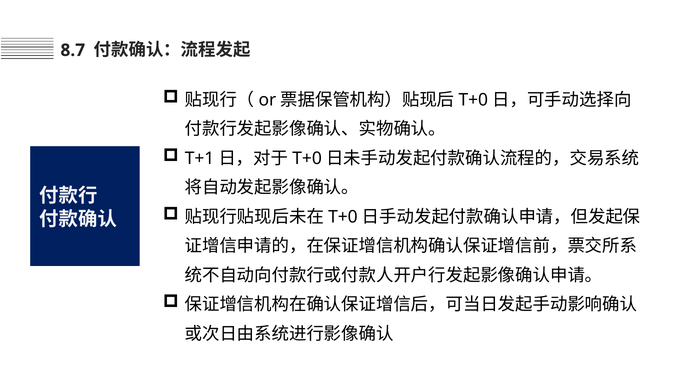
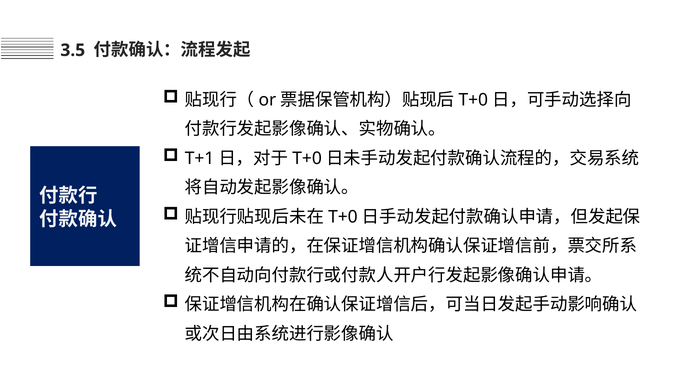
8.7: 8.7 -> 3.5 (73, 50)
